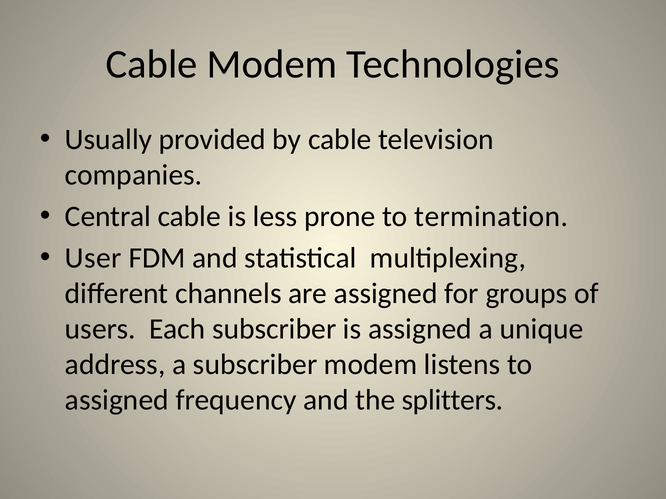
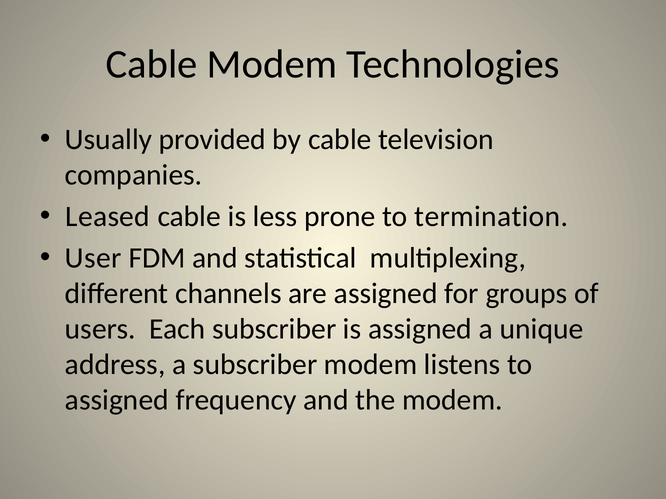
Central: Central -> Leased (108, 217)
the splitters: splitters -> modem (452, 400)
